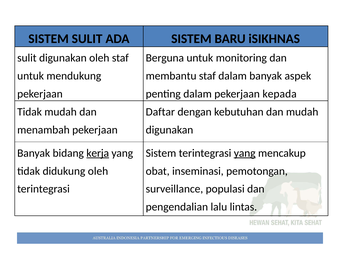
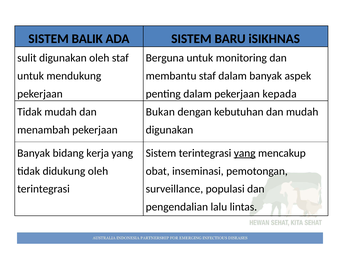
SISTEM SULIT: SULIT -> BALIK (87, 39)
Daftar: Daftar -> Bukan (160, 112)
kerja underline: present -> none (98, 153)
